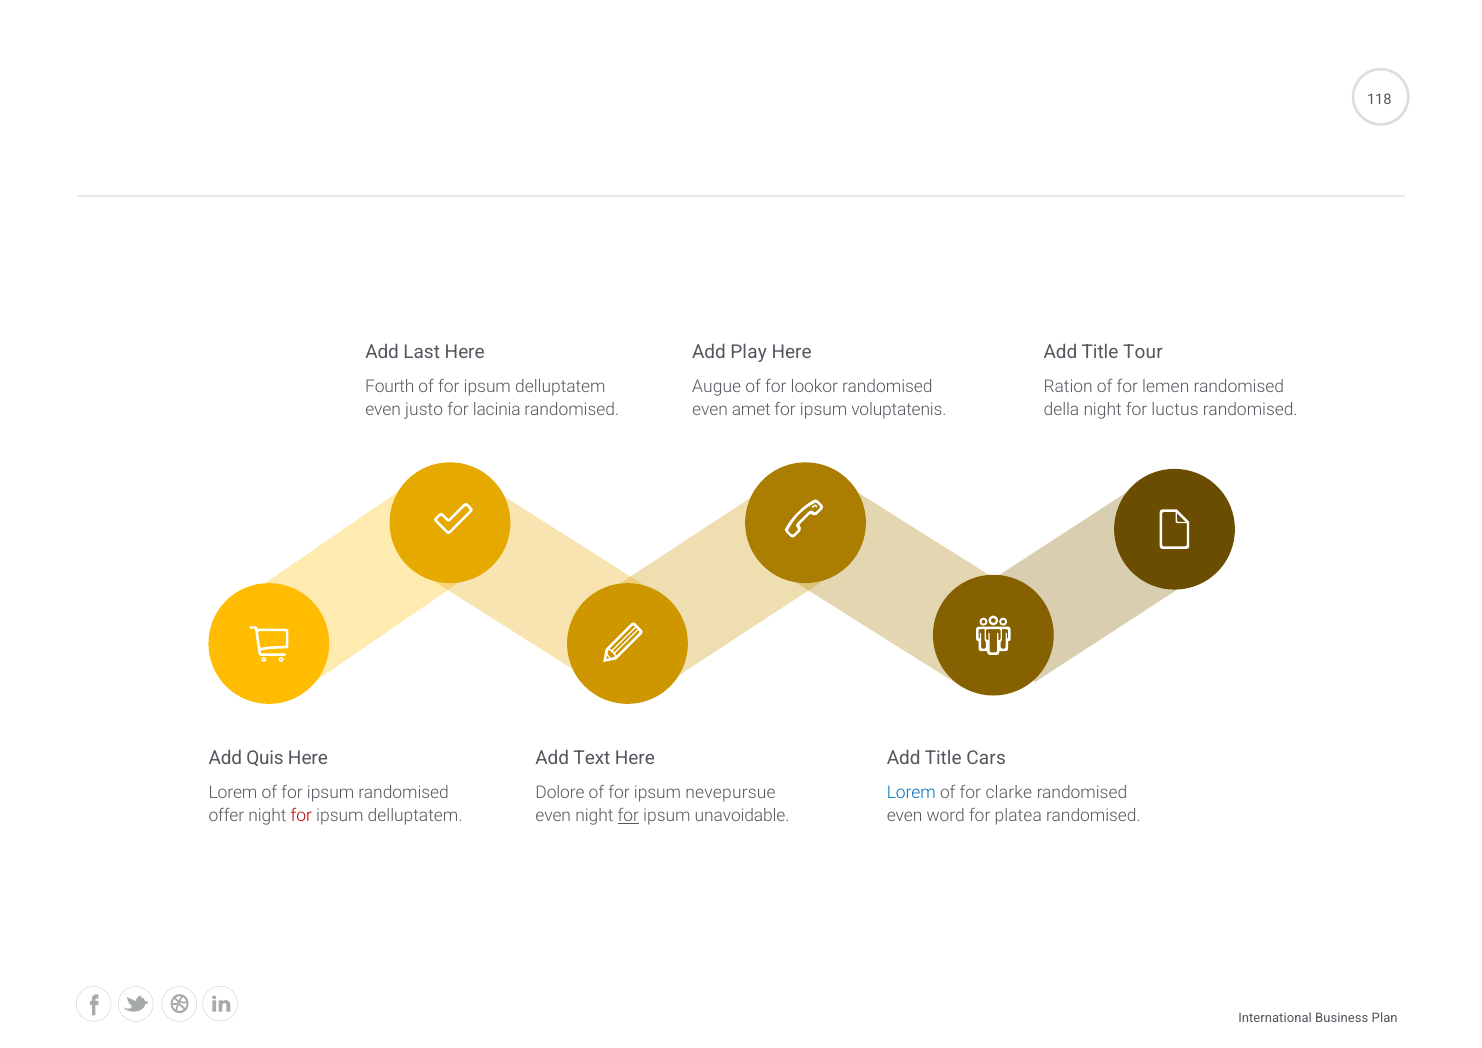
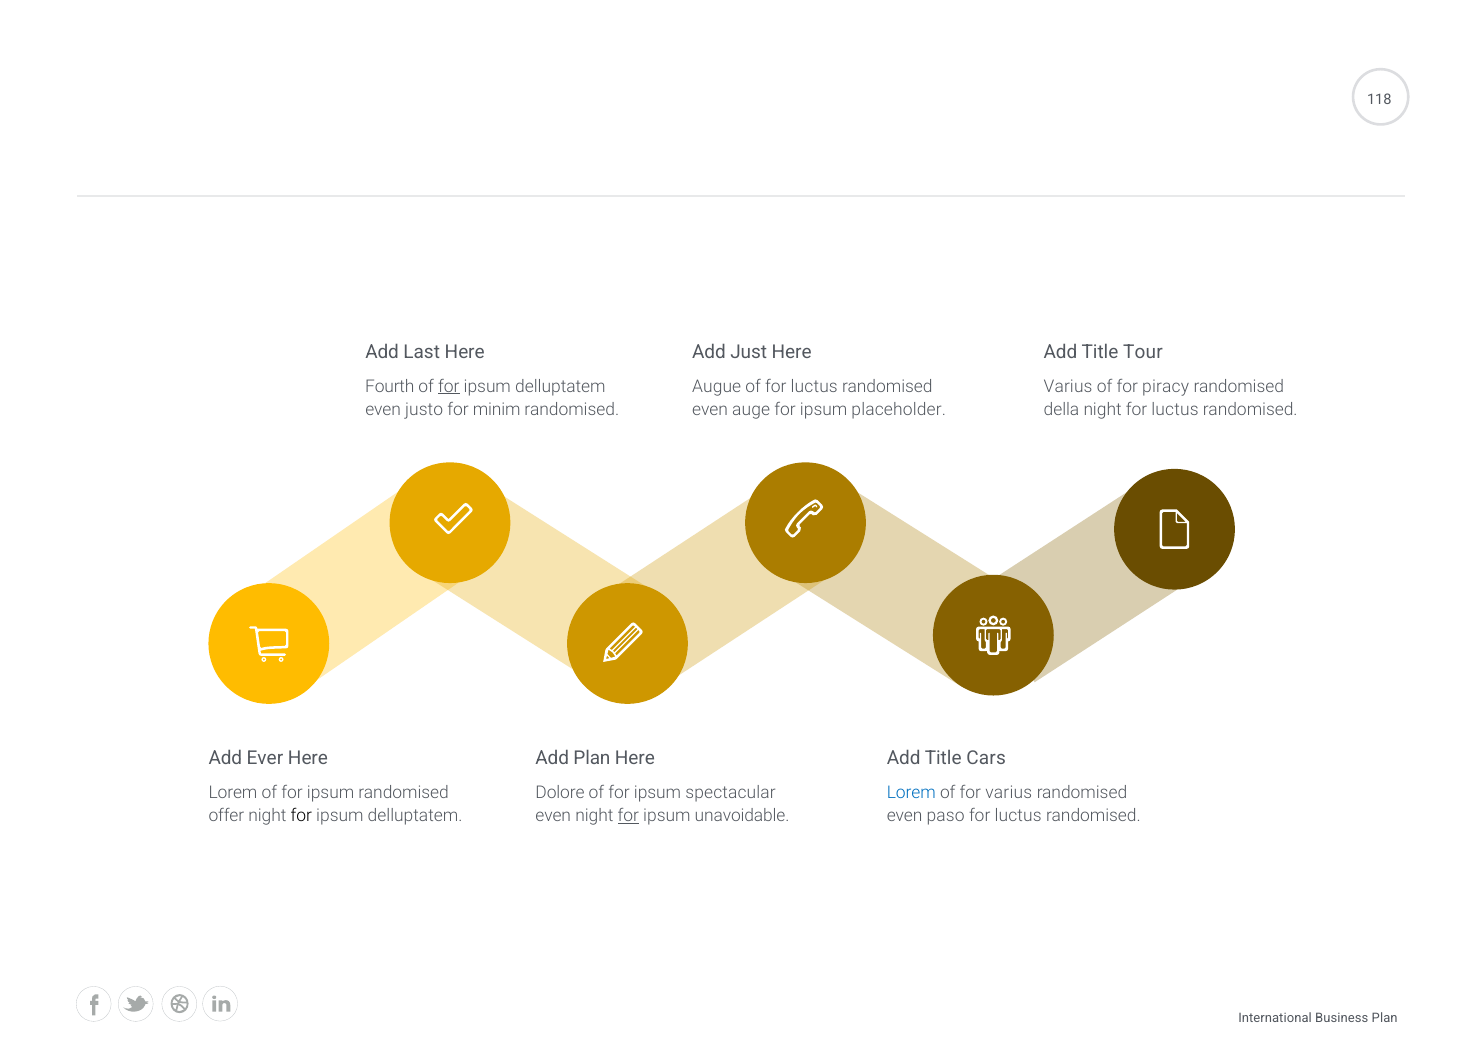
Play: Play -> Just (749, 352)
for underline: none -> present (449, 386)
of for lookor: lookor -> luctus (814, 386)
Ration: Ration -> Varius (1068, 386)
lemen: lemen -> piracy (1166, 386)
lacinia: lacinia -> minim (497, 409)
amet: amet -> auge (751, 409)
voluptatenis: voluptatenis -> placeholder (899, 409)
Quis: Quis -> Ever (265, 758)
Add Text: Text -> Plan (592, 758)
nevepursue: nevepursue -> spectacular (731, 793)
for clarke: clarke -> varius (1009, 793)
for colour: red -> black (301, 816)
word: word -> paso (946, 816)
platea: platea -> luctus (1018, 816)
